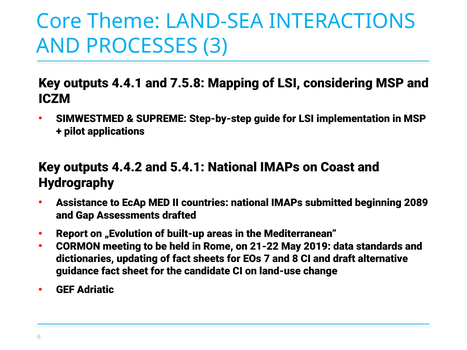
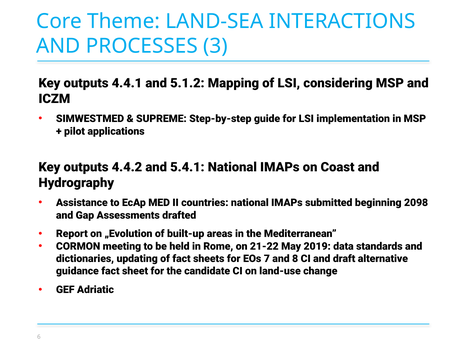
7.5.8: 7.5.8 -> 5.1.2 (187, 83)
2089: 2089 -> 2098 (416, 203)
